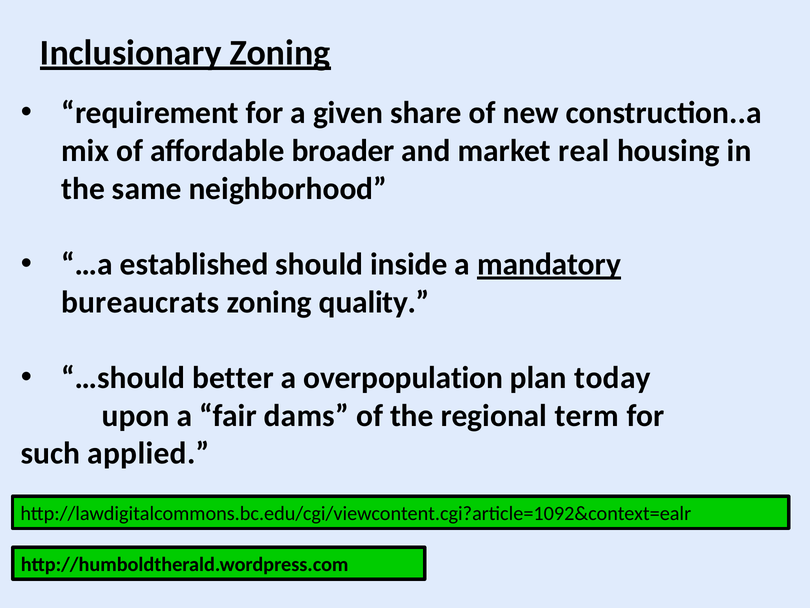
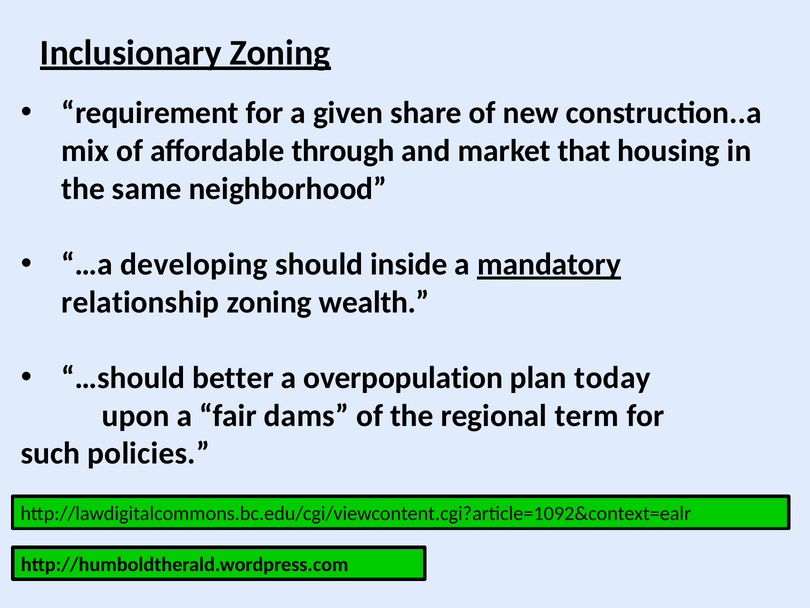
broader: broader -> through (343, 151)
real: real -> that (584, 151)
established: established -> developing (194, 264)
bureaucrats: bureaucrats -> relationship (140, 302)
quality: quality -> wealth (374, 302)
applied: applied -> policies (149, 453)
